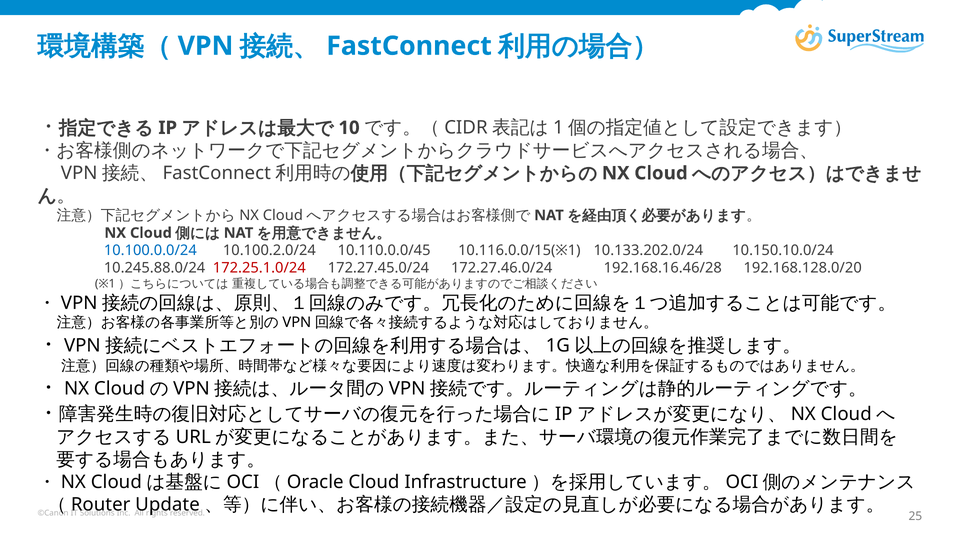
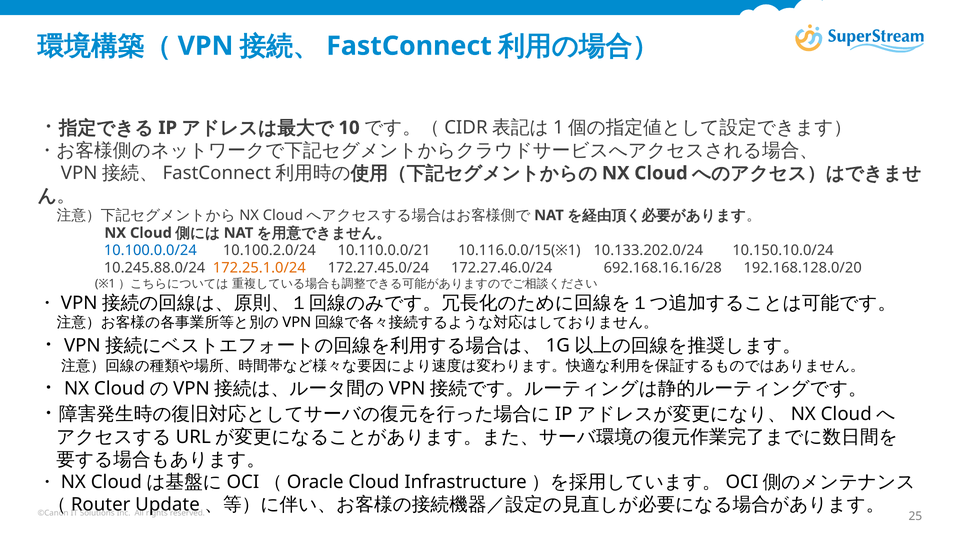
10.110.0.0/45: 10.110.0.0/45 -> 10.110.0.0/21 (384, 251)
172.25.1.0/24 colour: red -> orange (259, 268)
192.168.16.46/28: 192.168.16.46/28 -> 692.168.16.16/28 (663, 268)
